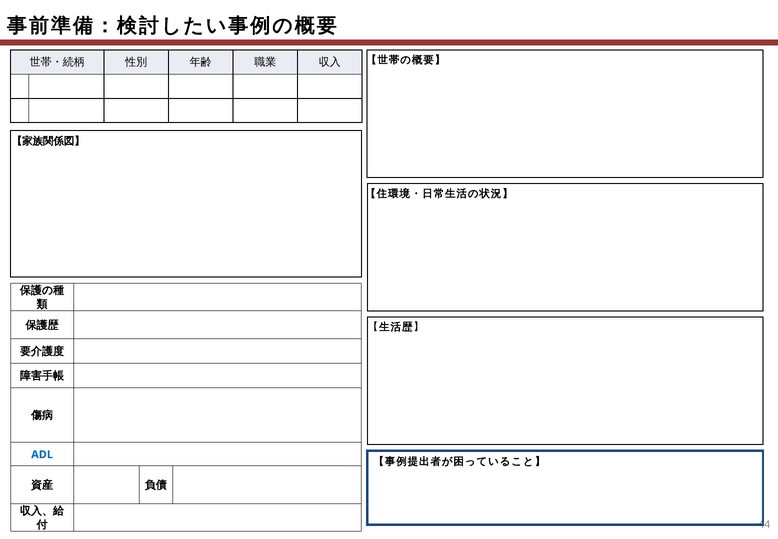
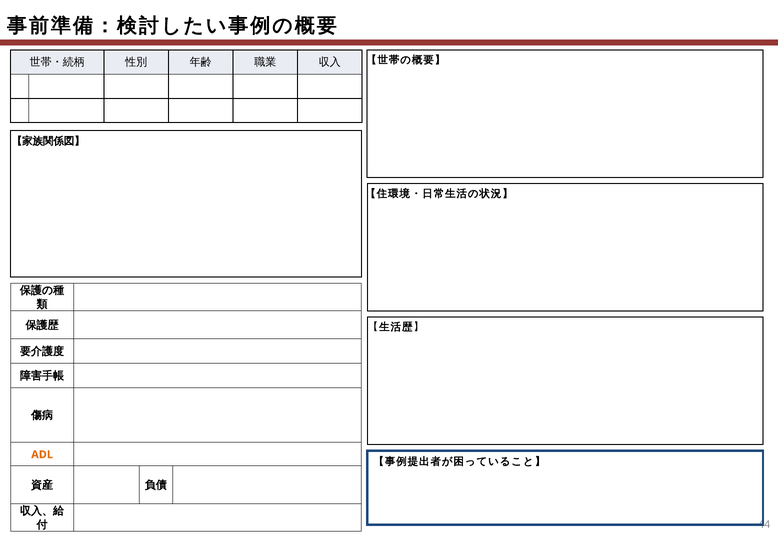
ADL colour: blue -> orange (42, 454)
